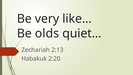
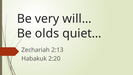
like…: like… -> will… (77, 19)
